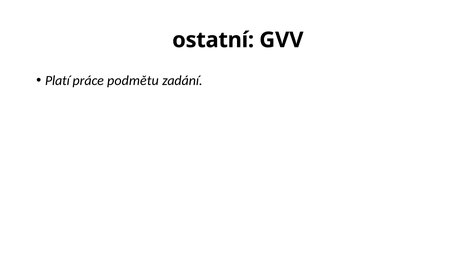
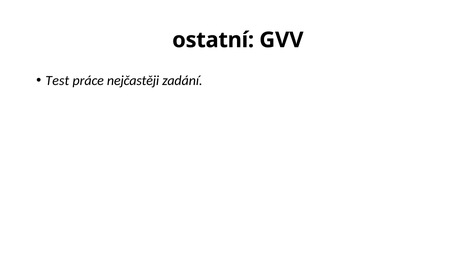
Platí: Platí -> Test (57, 80)
podmětu: podmětu -> nejčastěji (133, 80)
